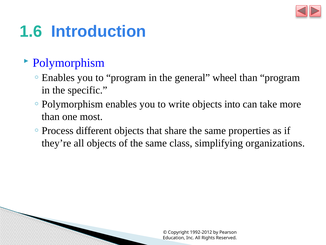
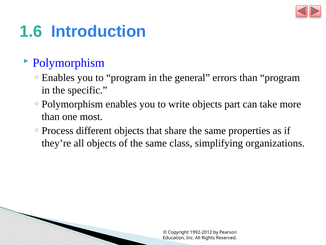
wheel: wheel -> errors (225, 78)
into: into -> part (232, 104)
